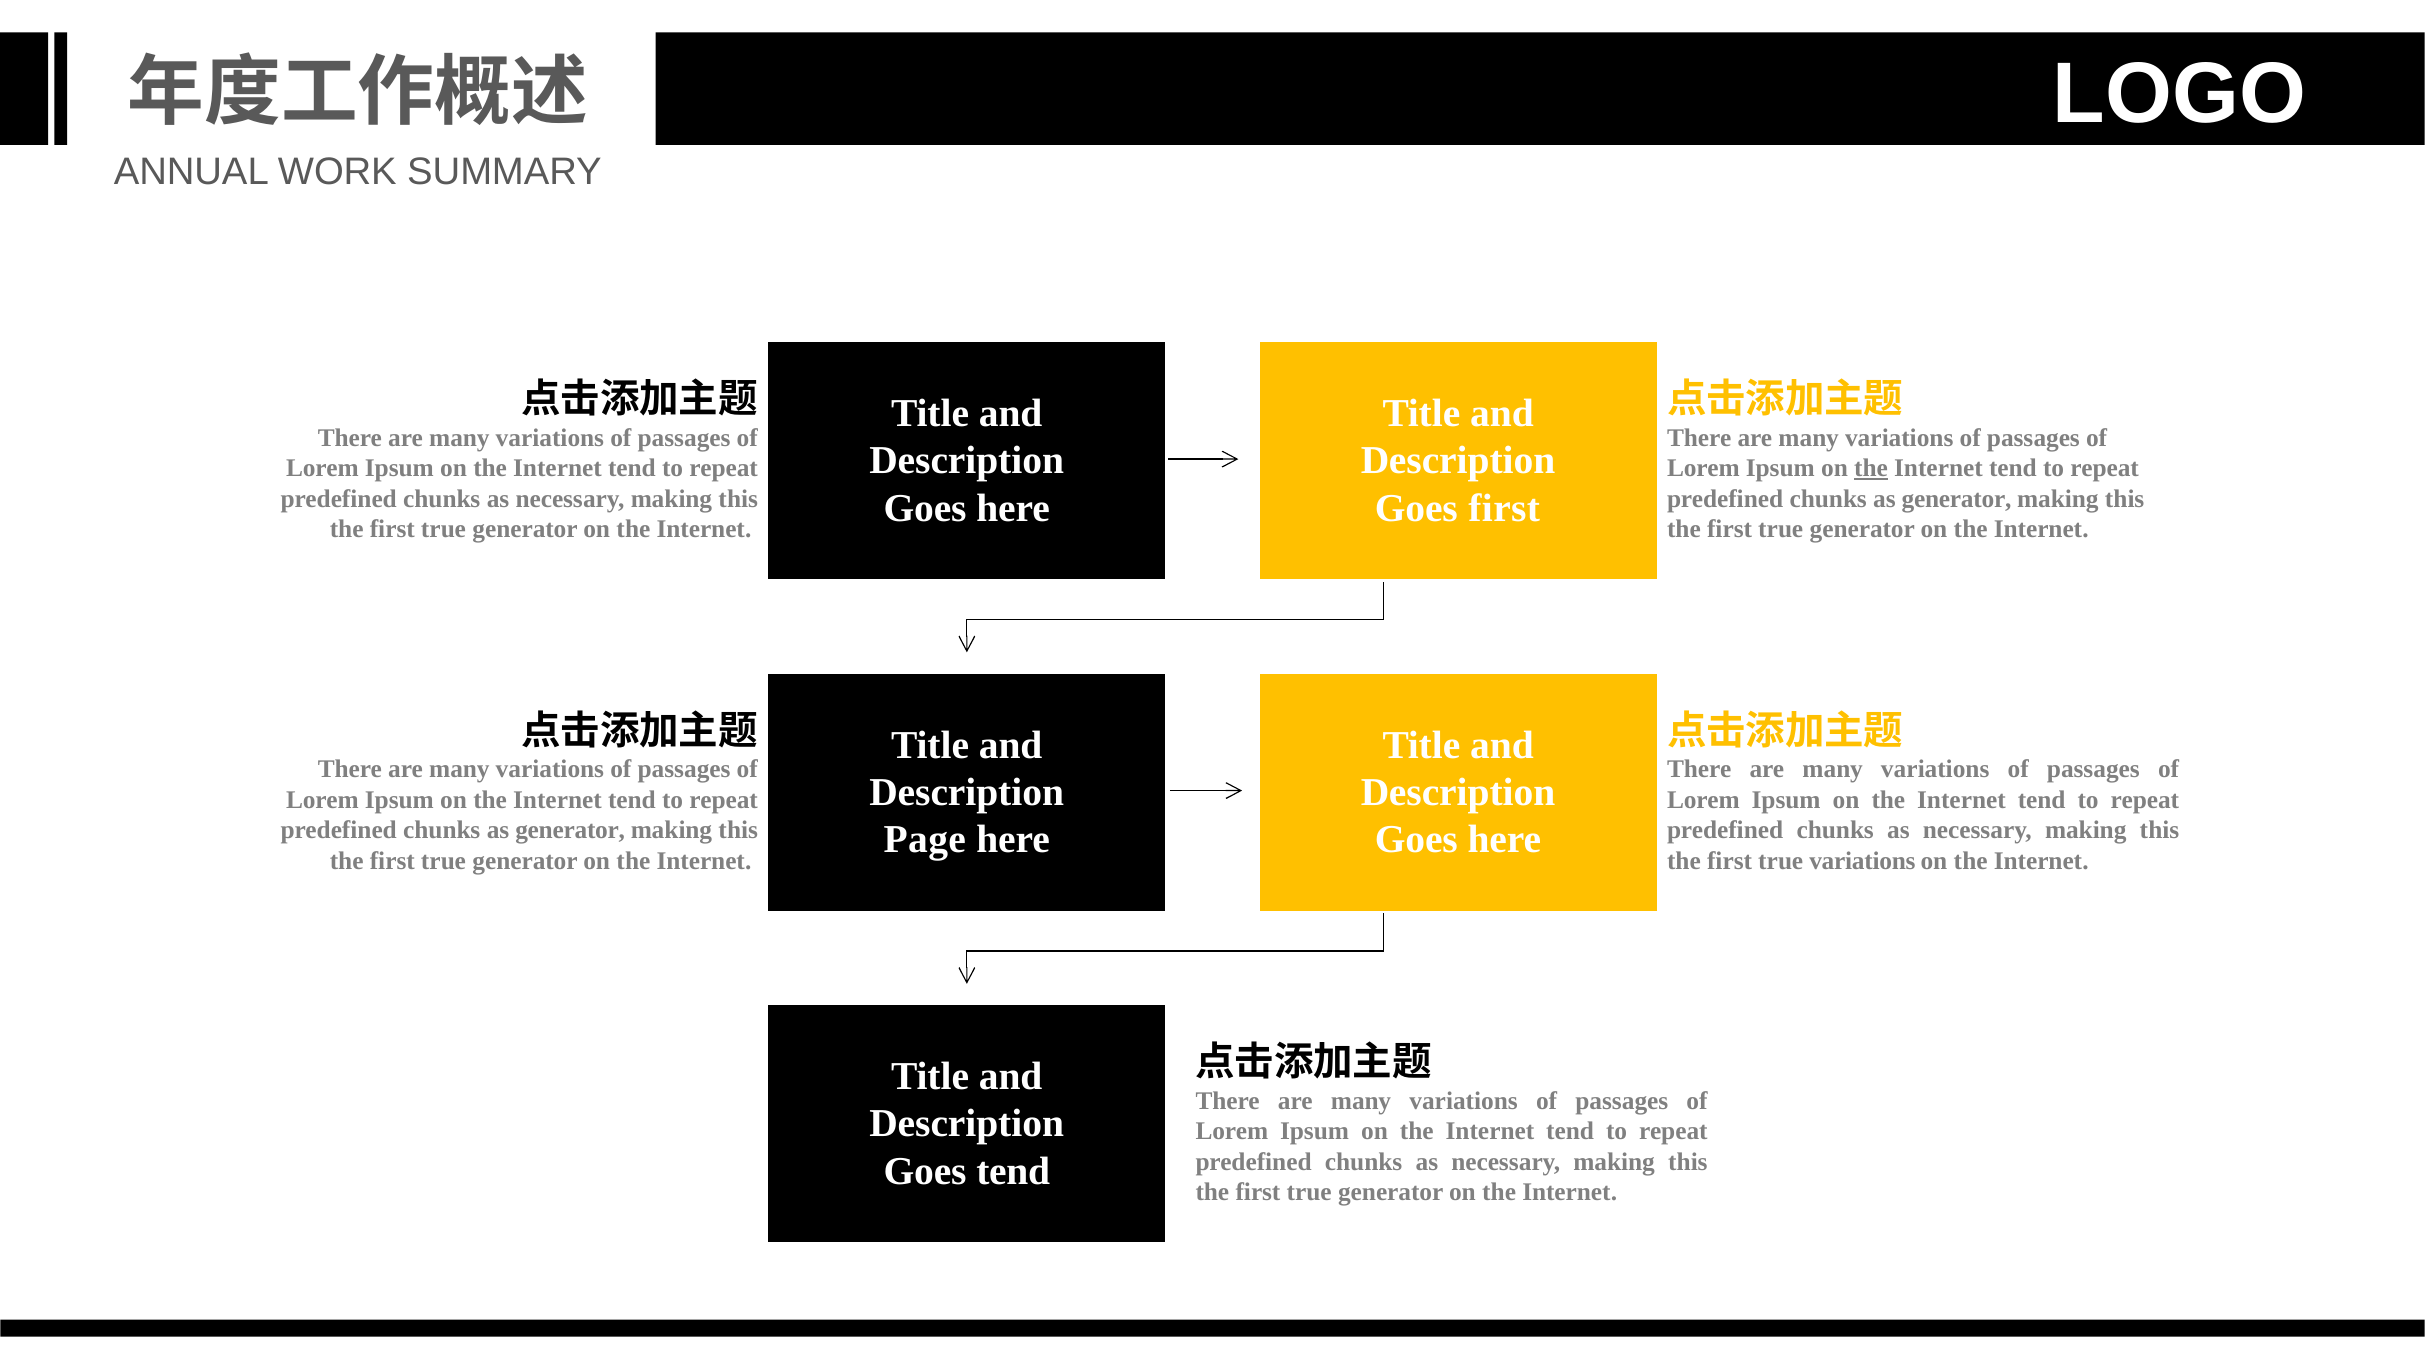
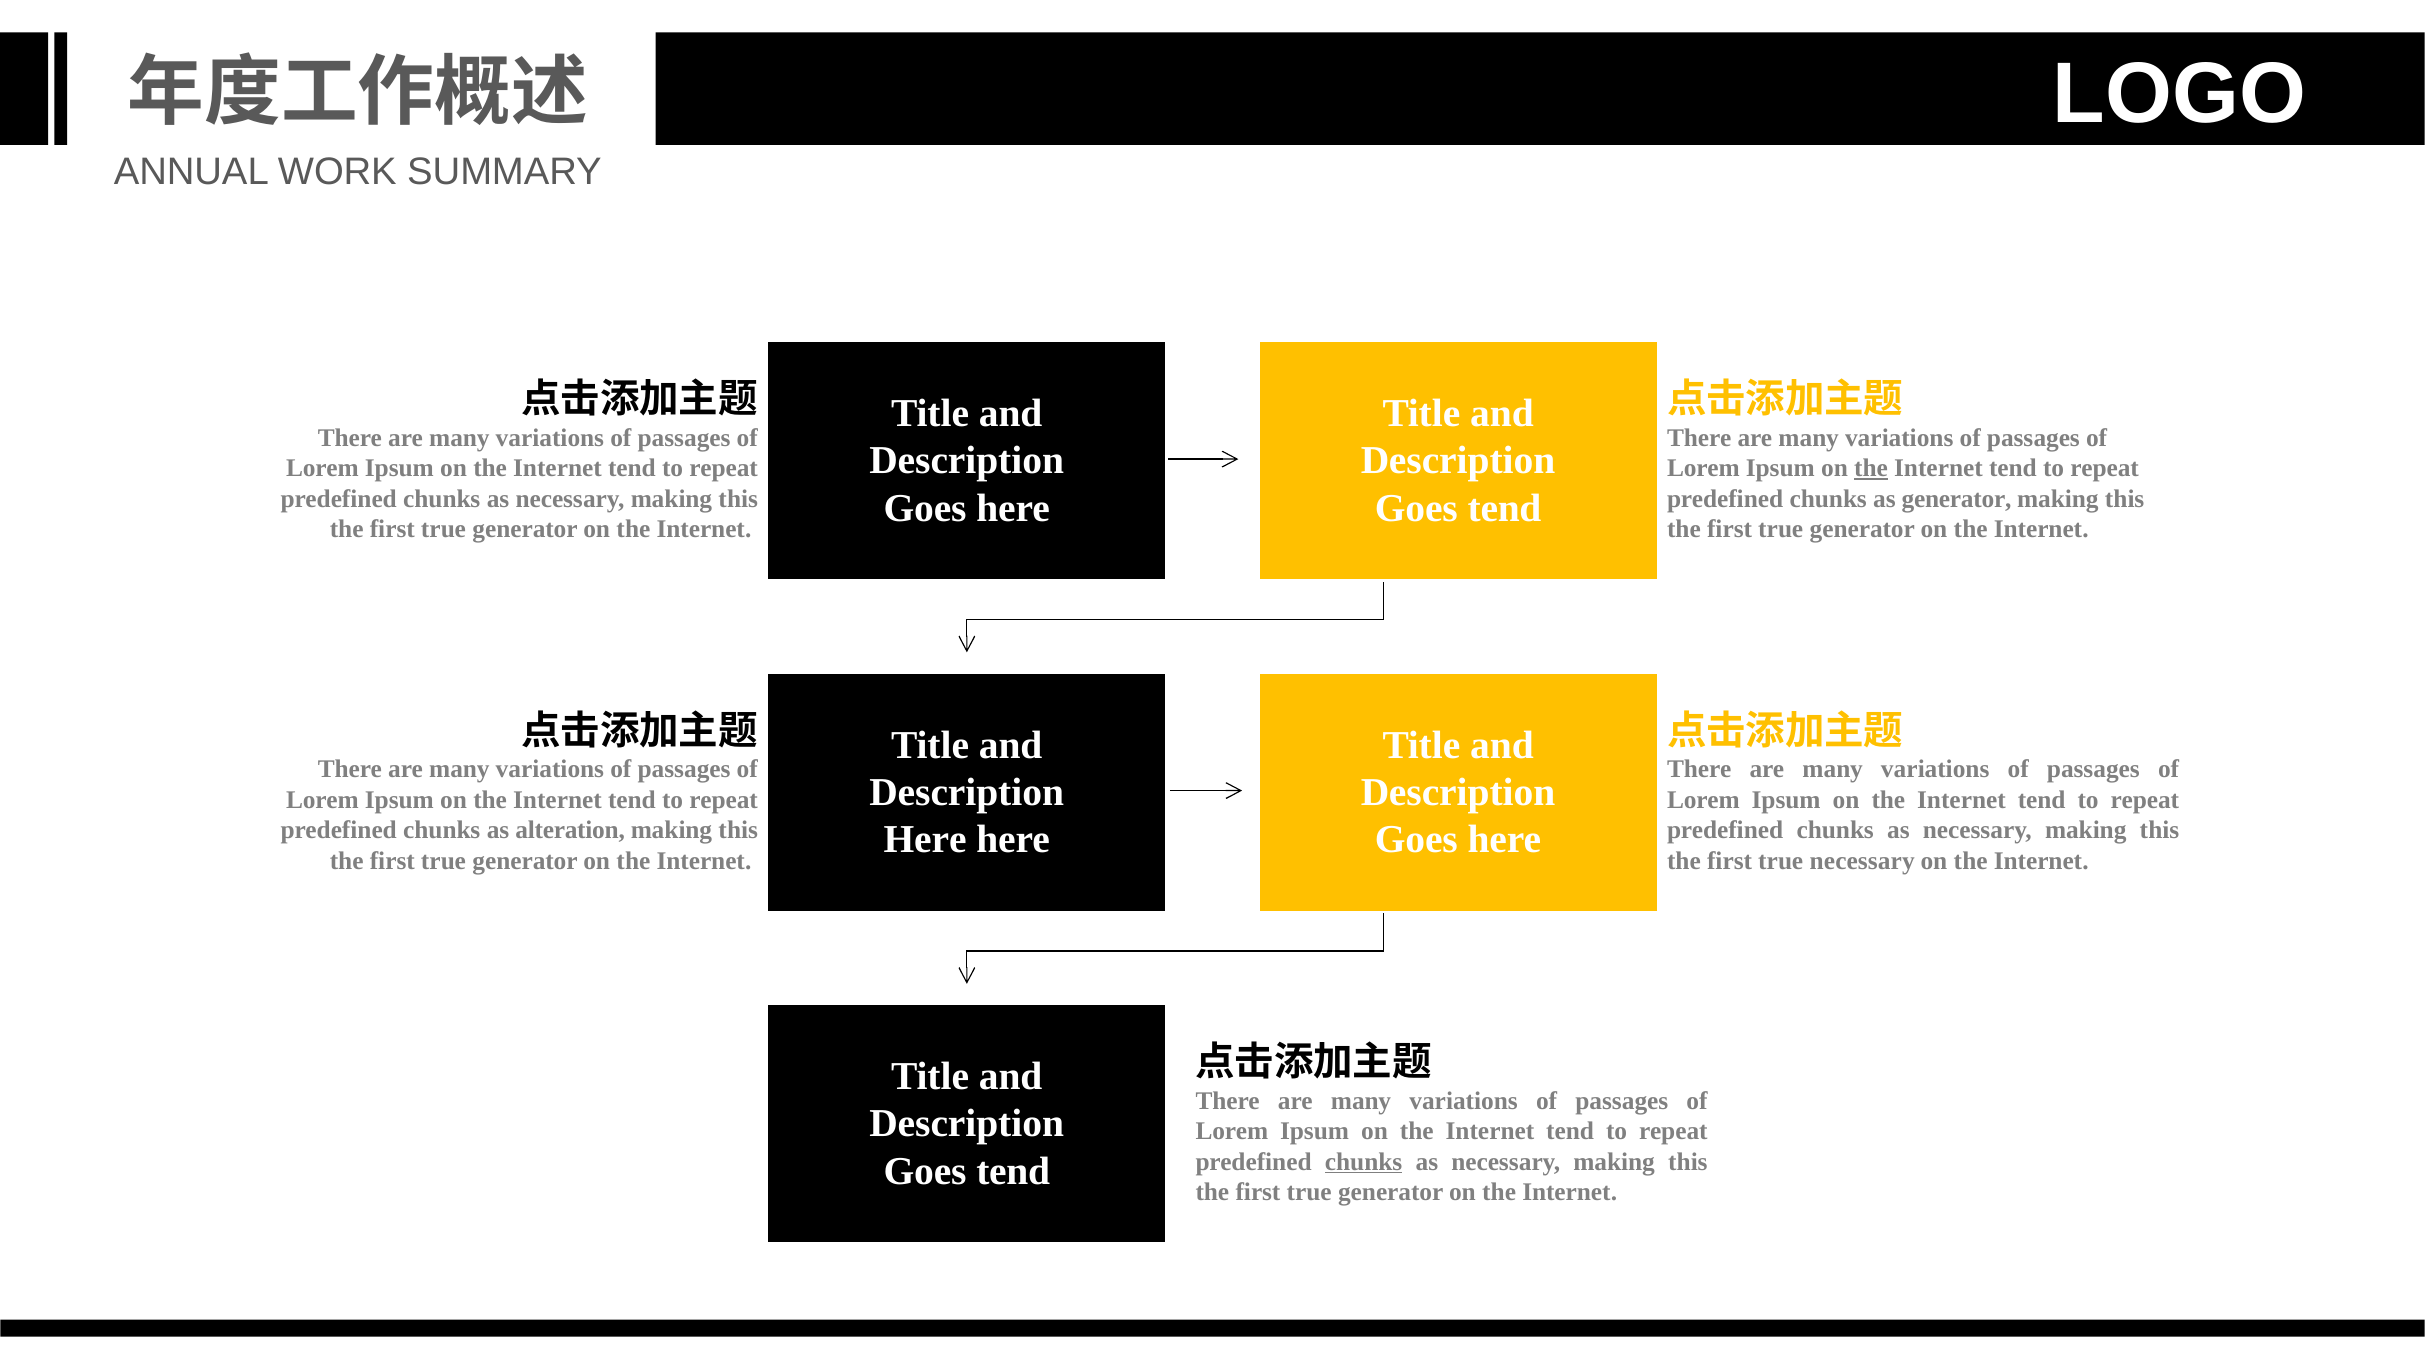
first: first -> tend (1505, 508)
generator: generator -> alteration (570, 830)
Page: Page -> Here (925, 840)
true variations: variations -> necessary (1862, 861)
chunks underline: none -> present (1364, 1162)
